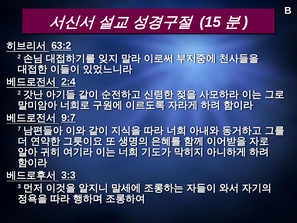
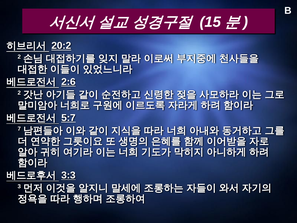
63:2: 63:2 -> 20:2 (61, 46)
2:4: 2:4 -> 2:6 (68, 82)
9:7: 9:7 -> 5:7 (68, 118)
